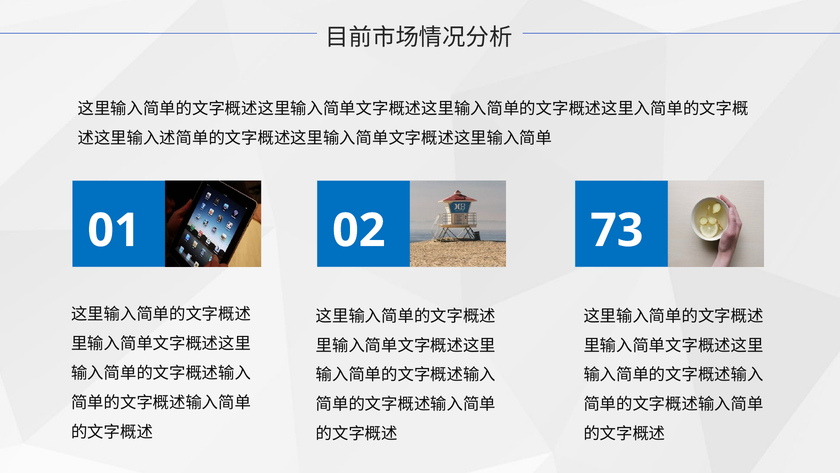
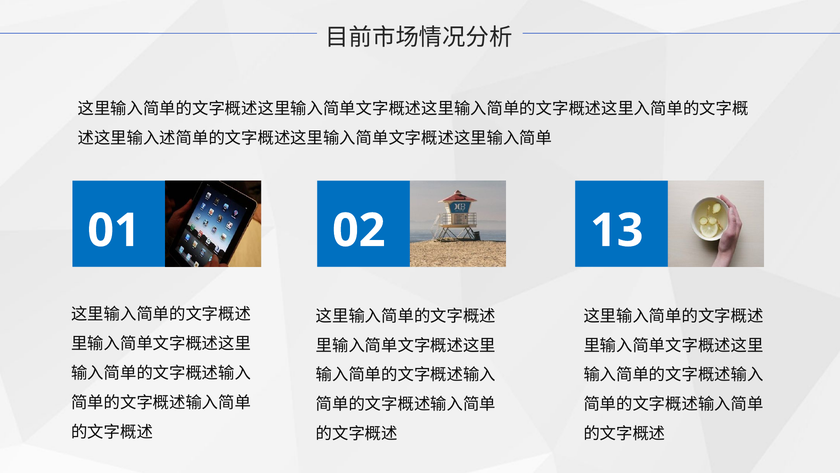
73: 73 -> 13 (617, 230)
